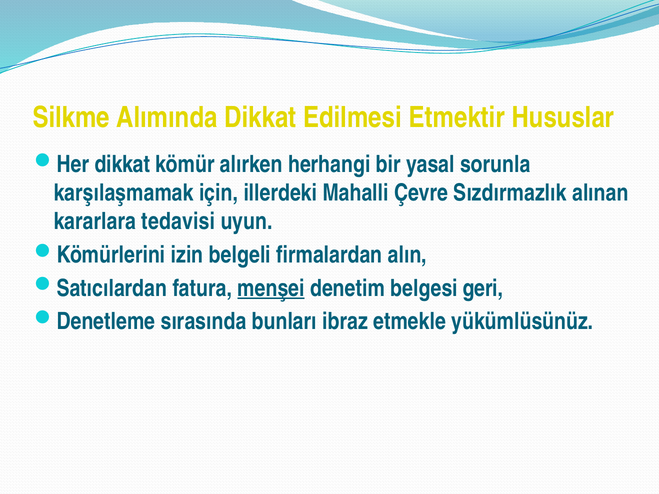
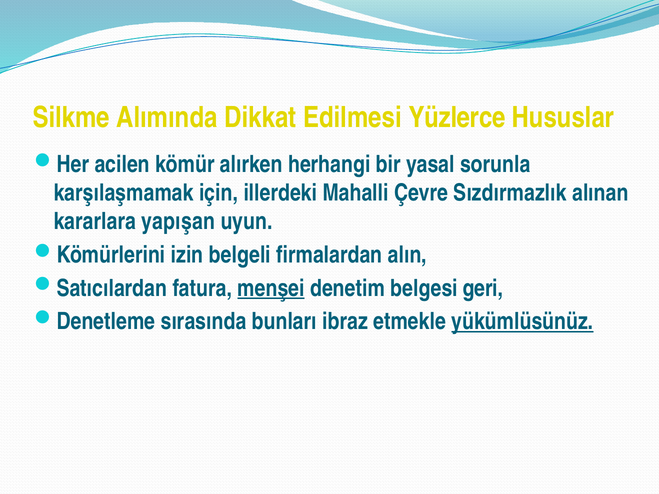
Etmektir: Etmektir -> Yüzlerce (457, 118)
Her dikkat: dikkat -> acilen (122, 165)
tedavisi: tedavisi -> yapışan (178, 222)
yükümlüsünüz underline: none -> present (522, 322)
